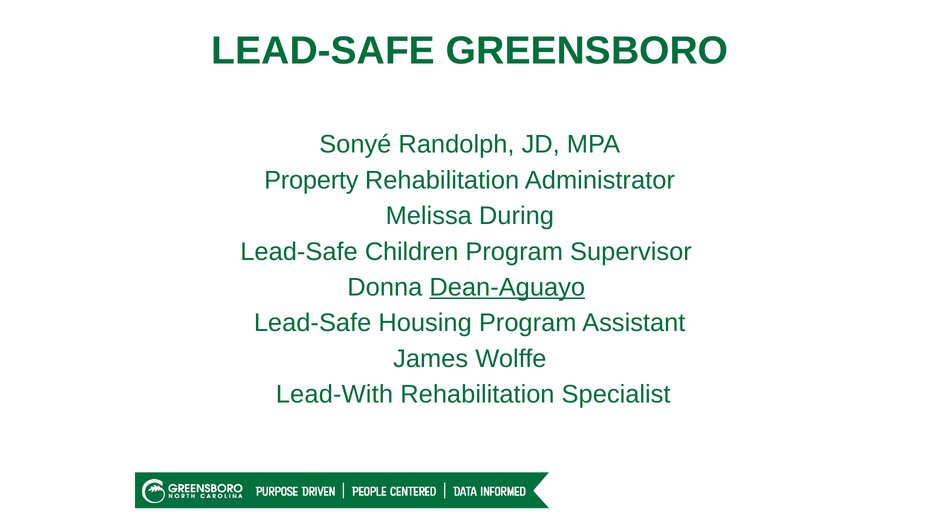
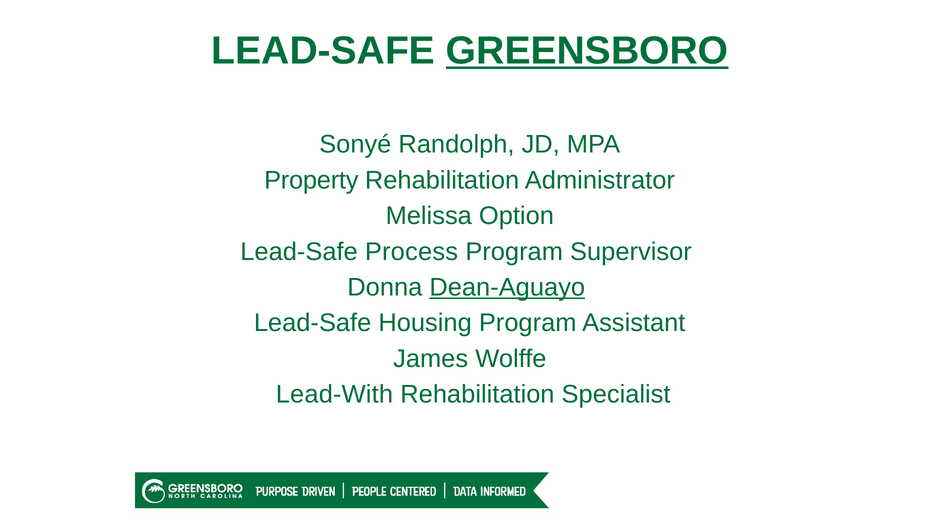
GREENSBORO underline: none -> present (587, 51)
During: During -> Option (516, 216)
Children: Children -> Process (411, 252)
